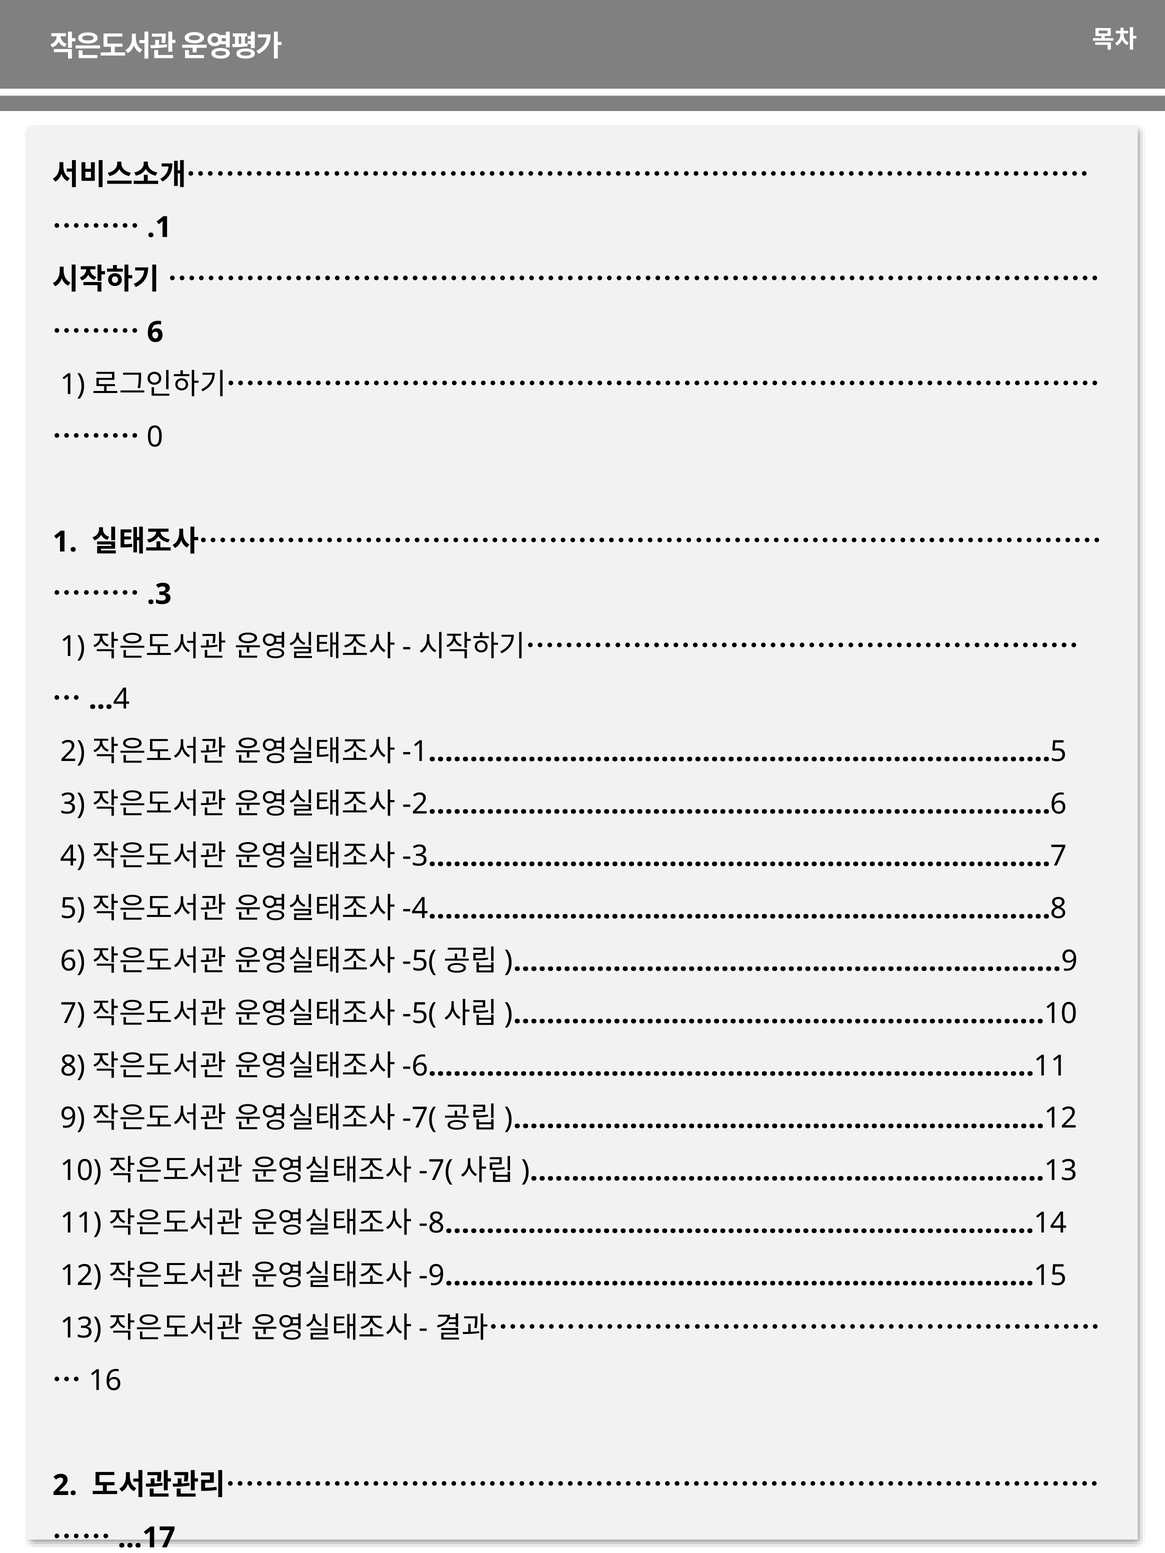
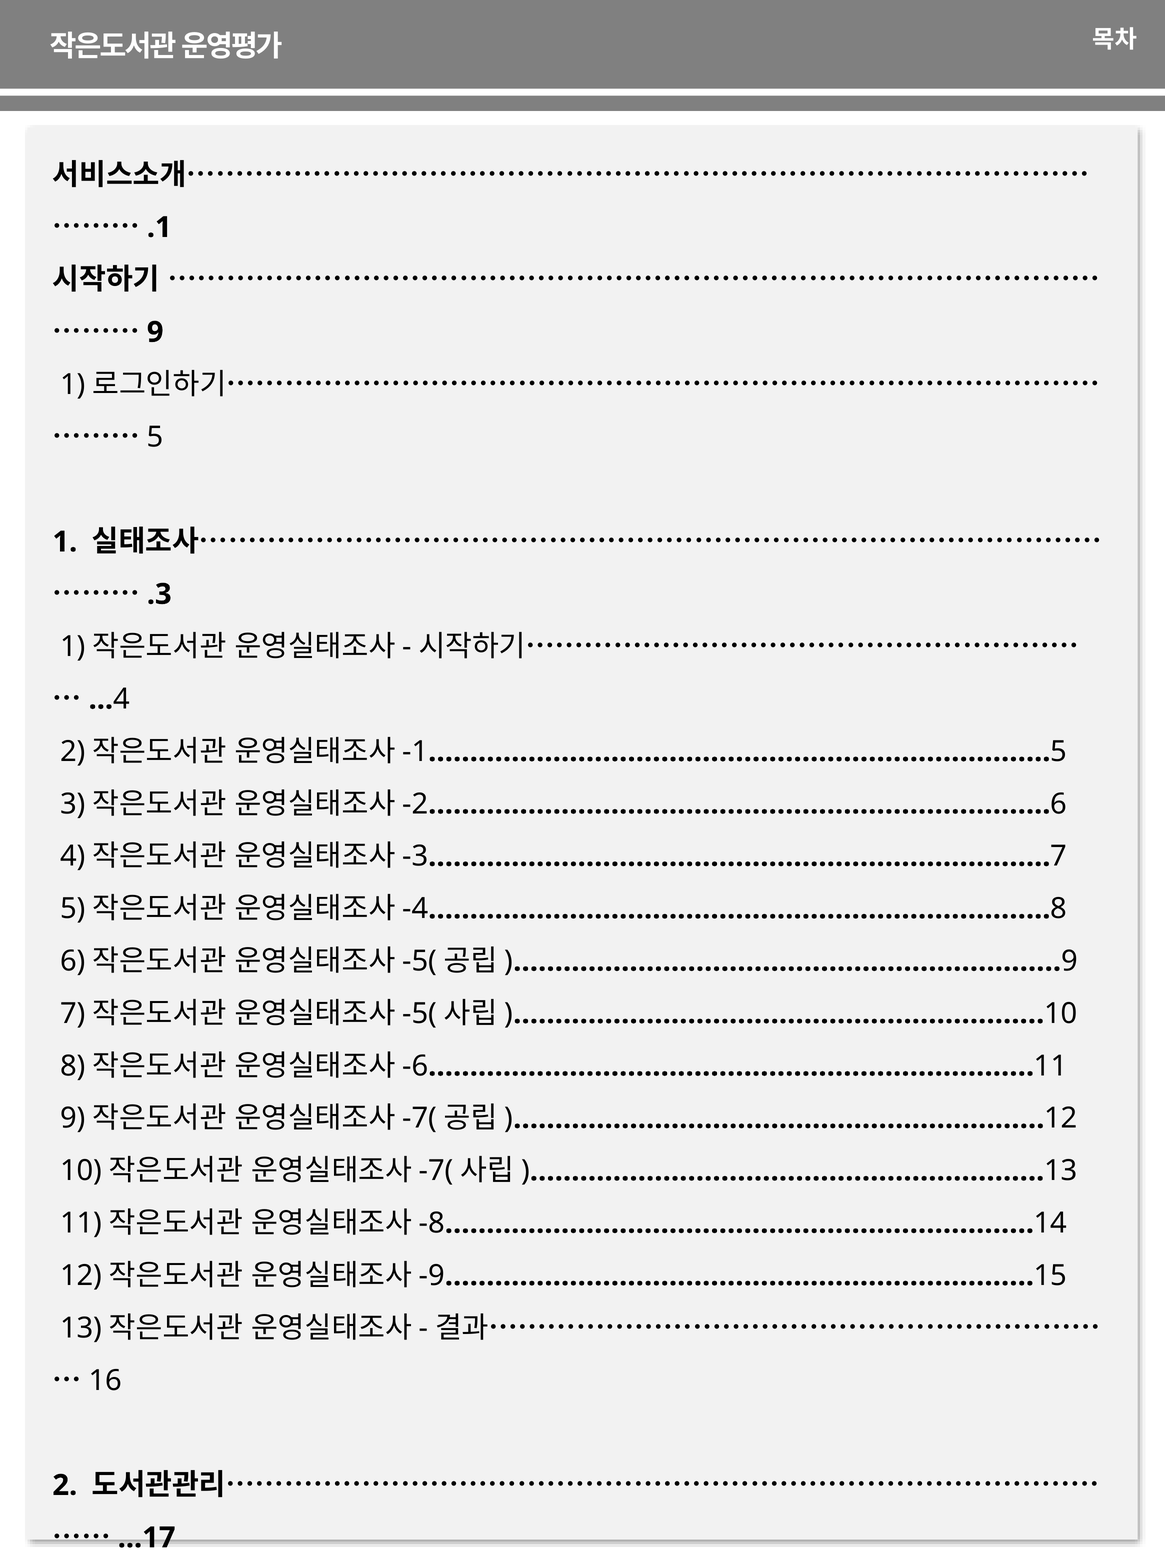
6: 6 -> 9 (155, 332)
0: 0 -> 5 (155, 437)
